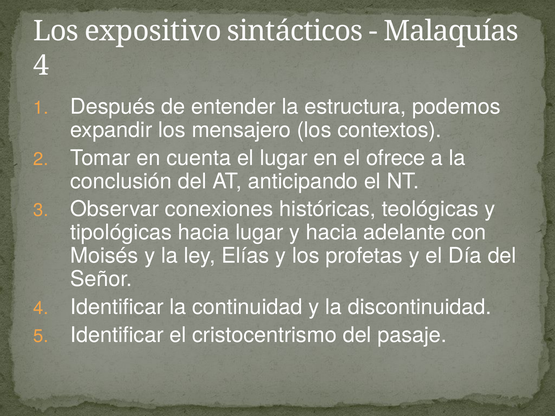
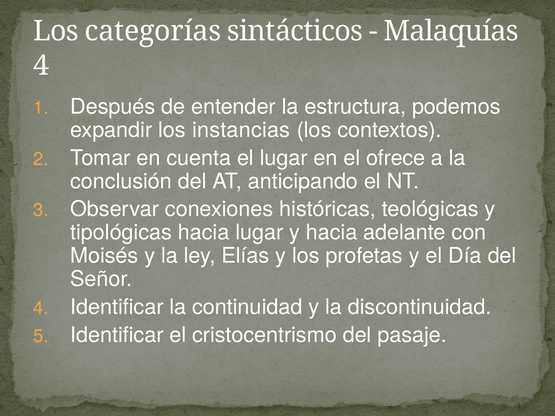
expositivo: expositivo -> categorías (153, 31)
mensajero: mensajero -> instancias (241, 130)
